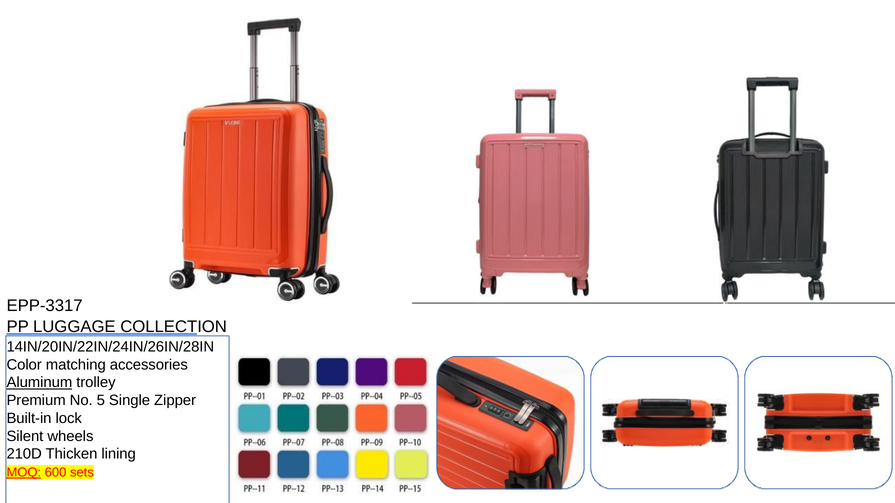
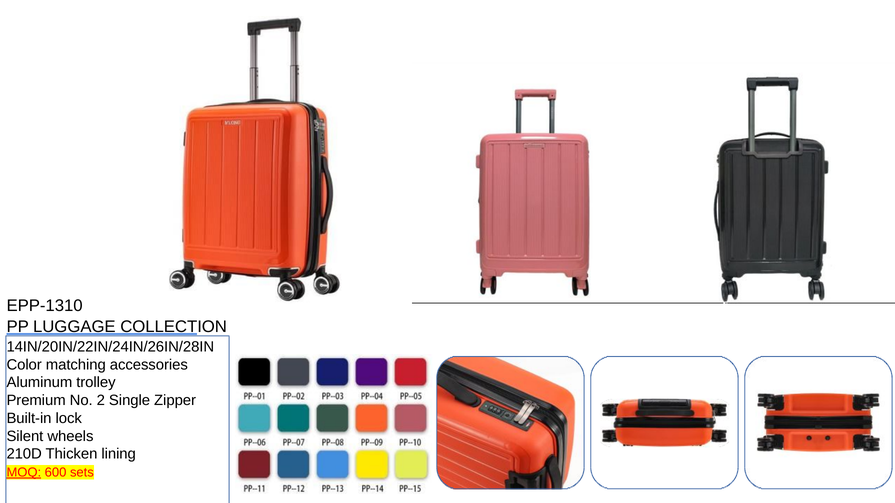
EPP-3317: EPP-3317 -> EPP-1310 (45, 306)
Aluminum underline: present -> none (39, 383)
5: 5 -> 2 (101, 401)
